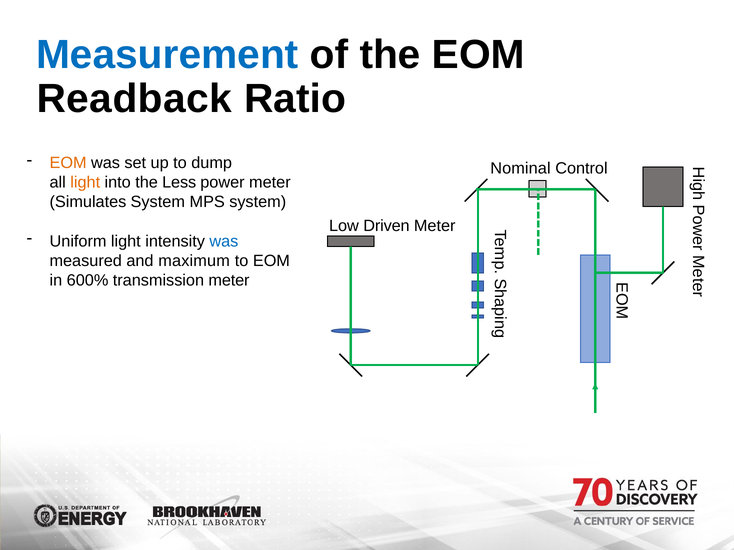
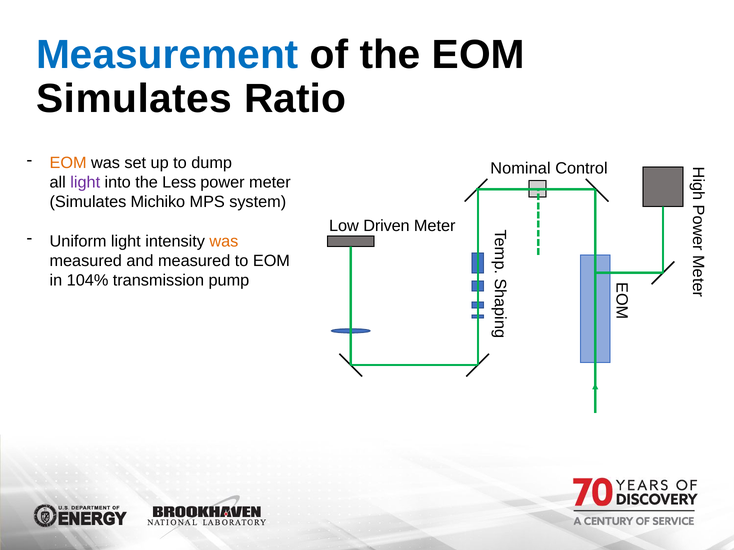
Readback: Readback -> Simulates (134, 99)
light colour: orange -> purple (85, 183)
Simulates System: System -> Michiko (158, 202)
was colour: blue -> orange (224, 241)
and maximum: maximum -> measured (194, 261)
600%: 600% -> 104% (88, 281)
transmission meter: meter -> pump (229, 281)
